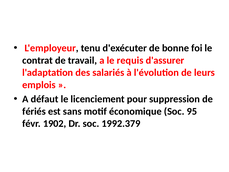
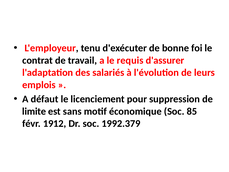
fériés: fériés -> limite (34, 111)
95: 95 -> 85 (192, 111)
1902: 1902 -> 1912 (55, 123)
